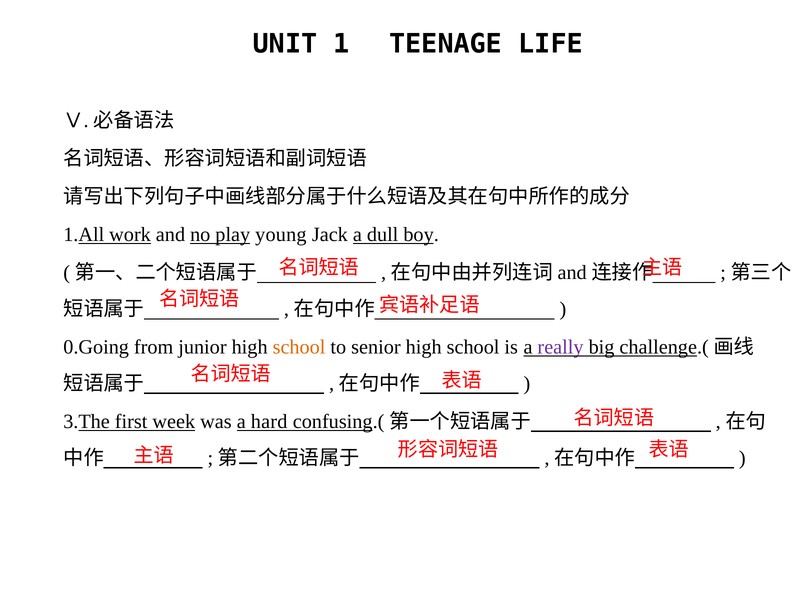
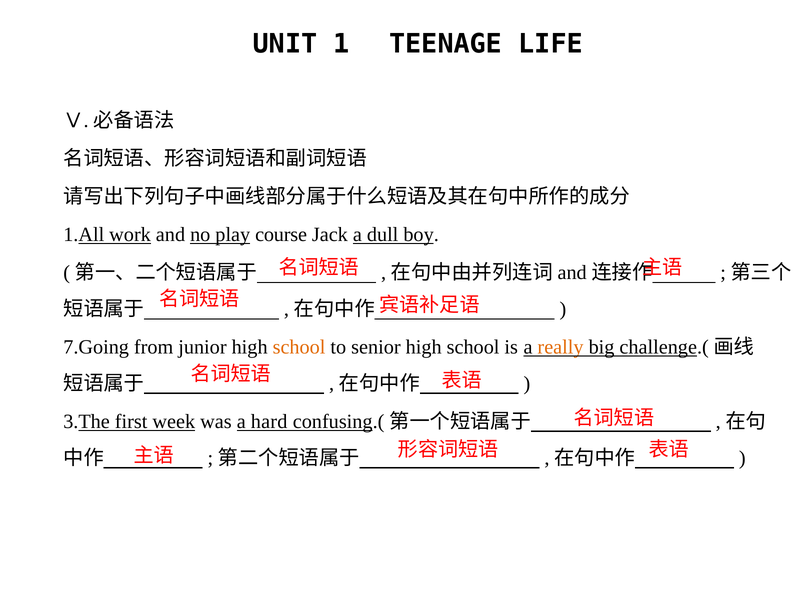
young: young -> course (281, 235)
0.Going: 0.Going -> 7.Going (96, 347)
really colour: purple -> orange (561, 347)
